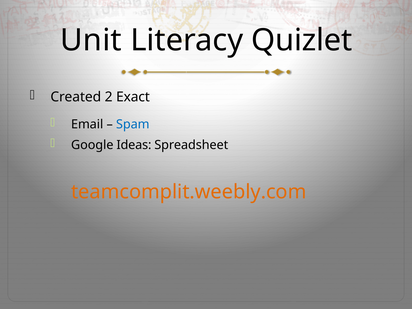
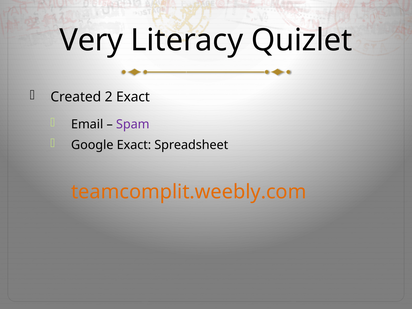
Unit: Unit -> Very (91, 40)
Spam colour: blue -> purple (133, 124)
Google Ideas: Ideas -> Exact (134, 145)
